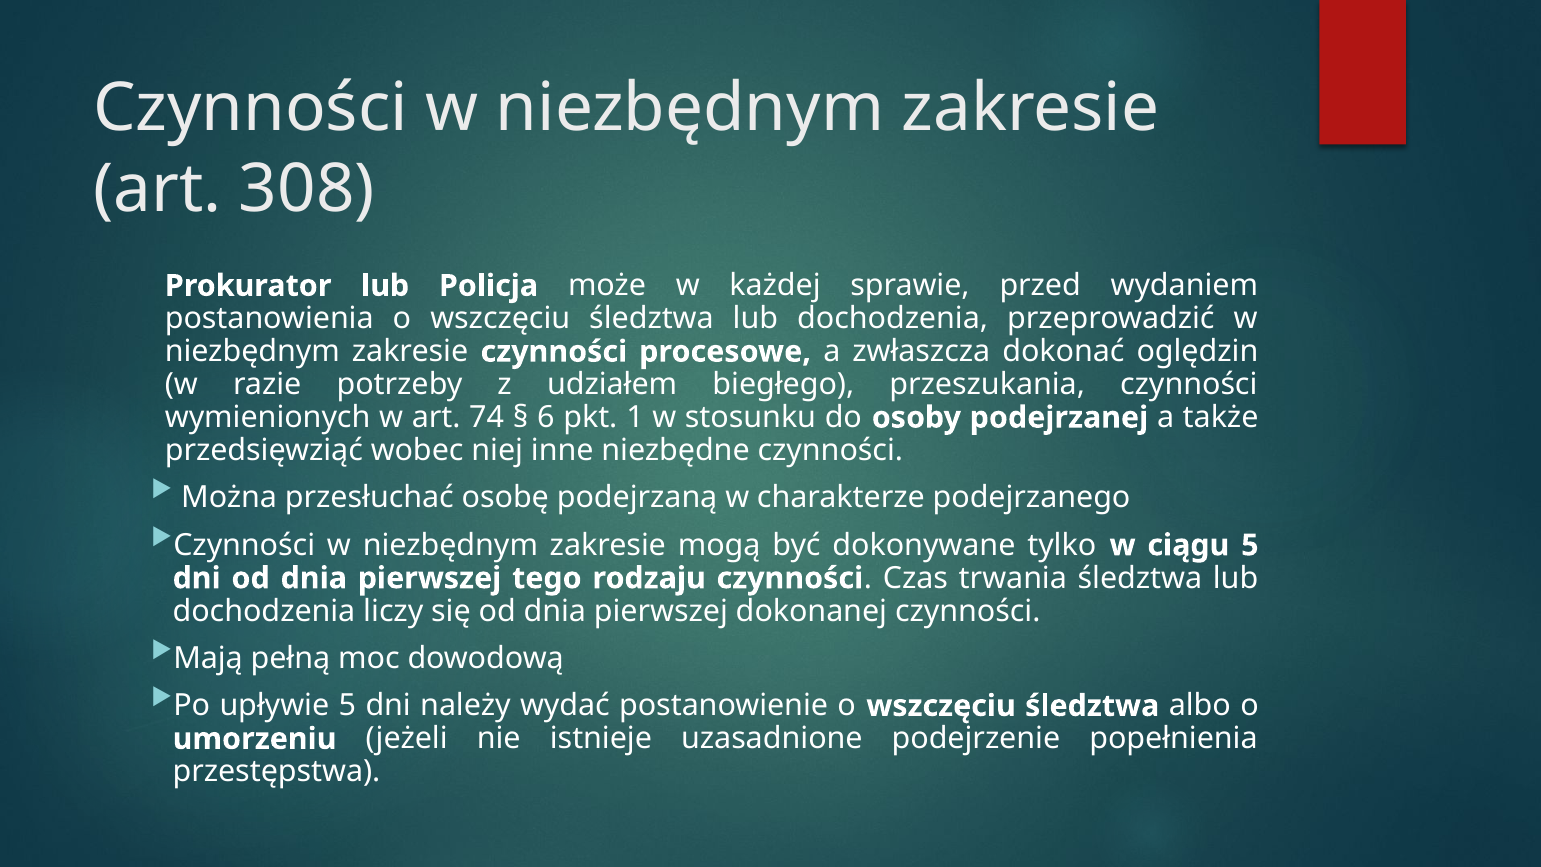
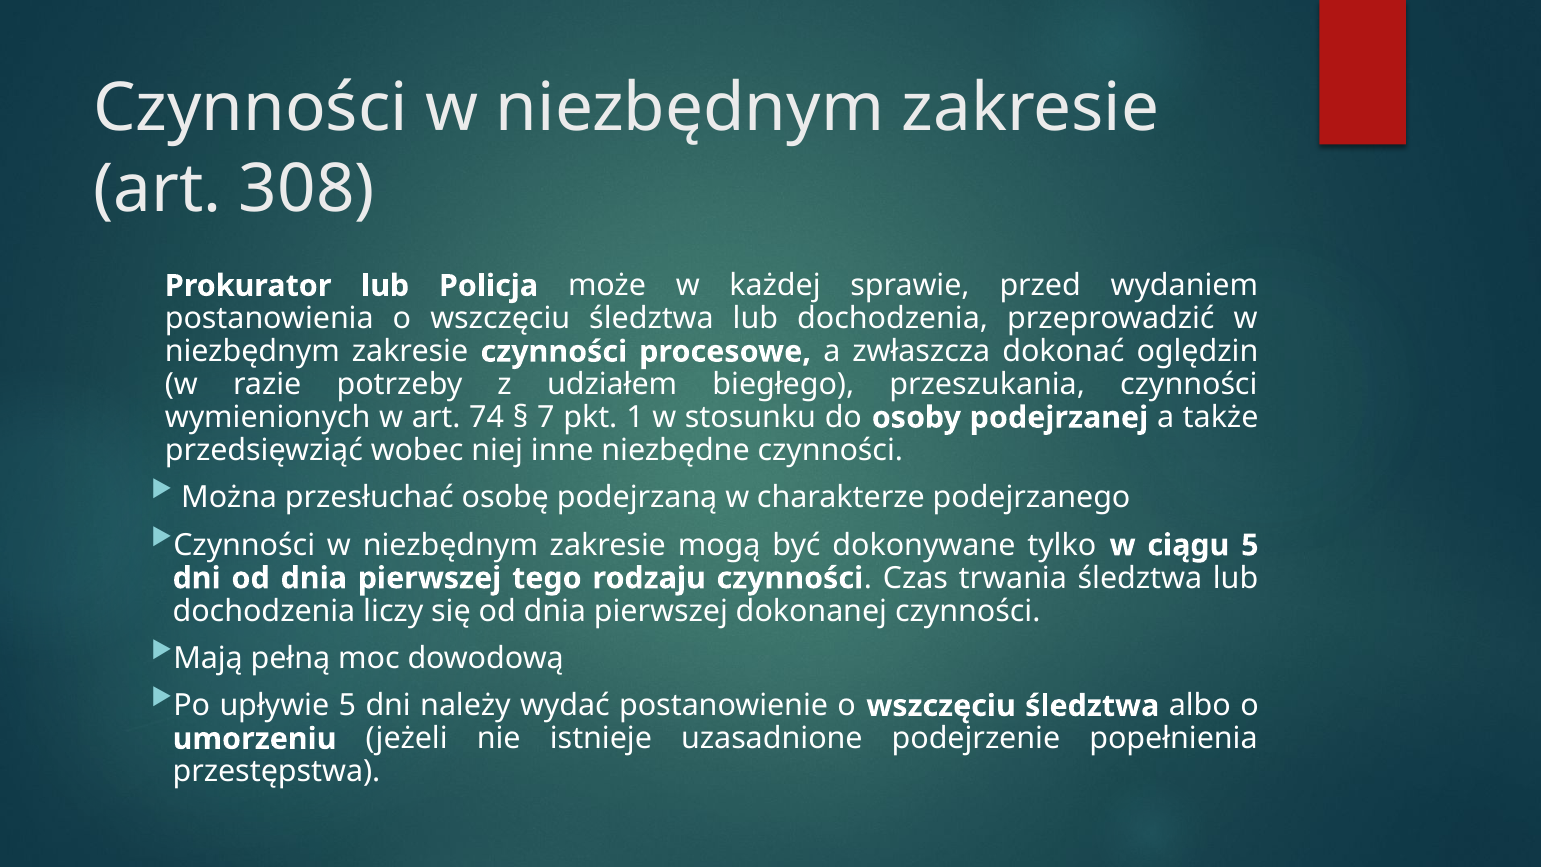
6: 6 -> 7 (546, 417)
